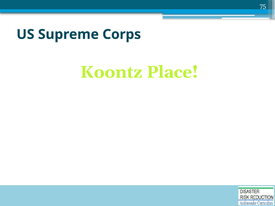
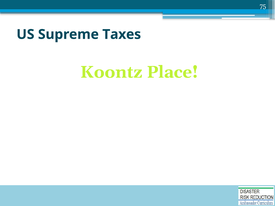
Corps: Corps -> Taxes (122, 34)
